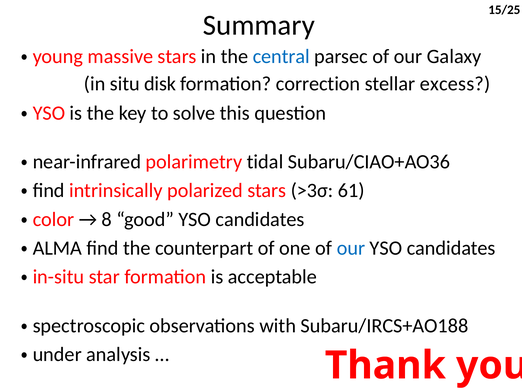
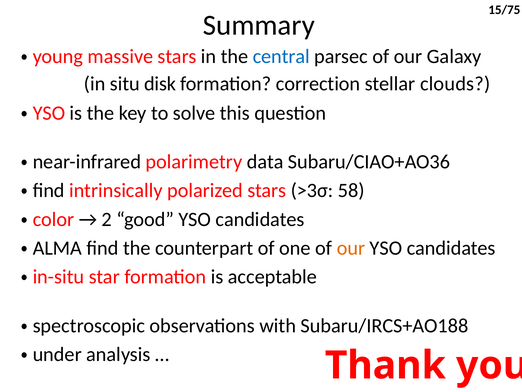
15/25: 15/25 -> 15/75 (504, 10)
excess: excess -> clouds (455, 84)
tidal: tidal -> data (265, 162)
61: 61 -> 58 (351, 190)
8: 8 -> 2 (107, 219)
our colour: blue -> orange (351, 248)
